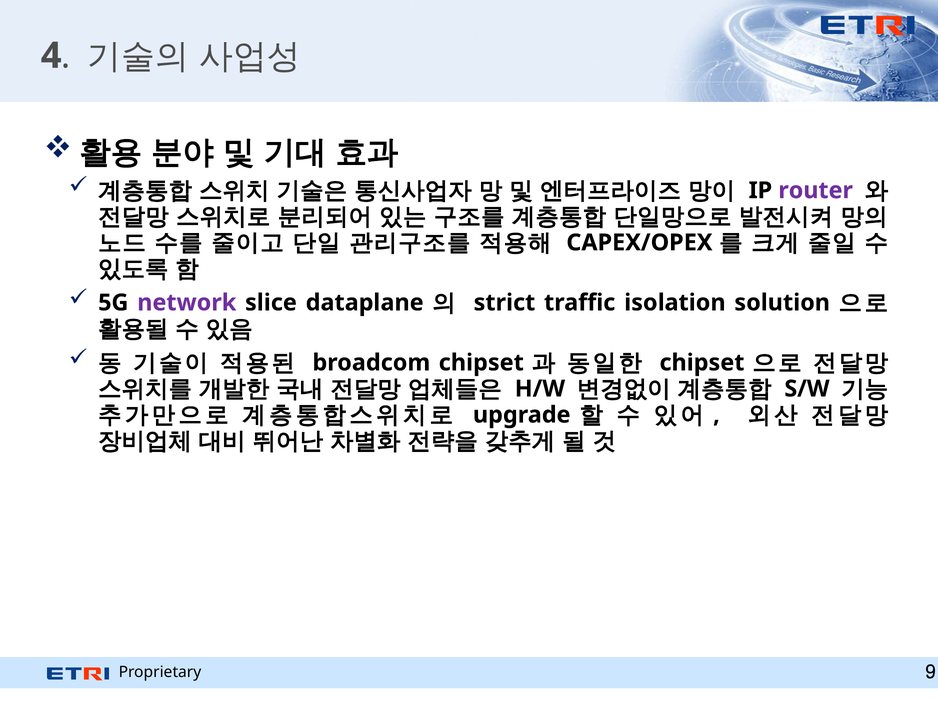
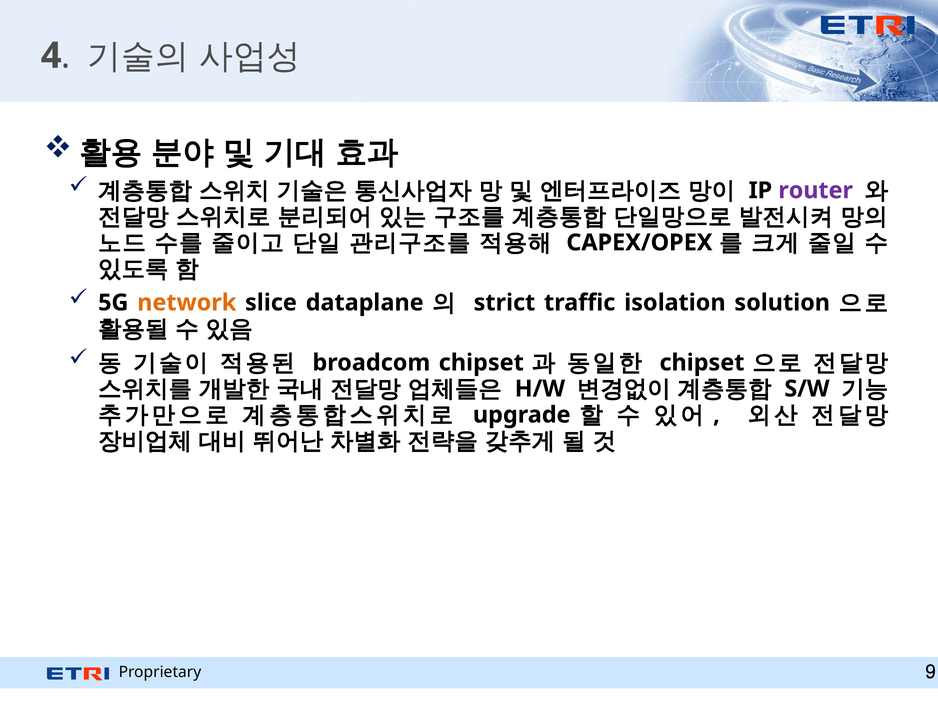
network colour: purple -> orange (187, 302)
